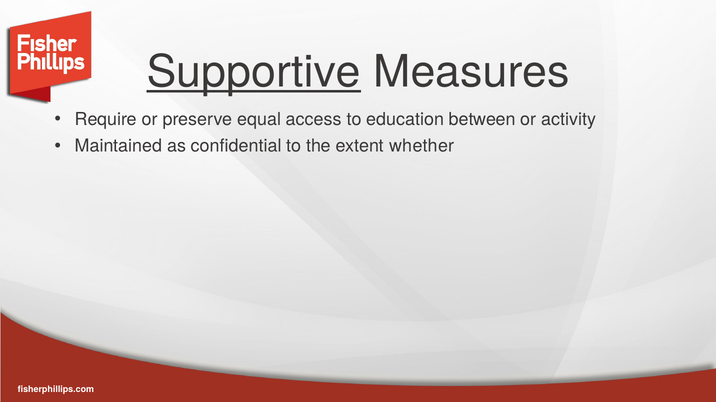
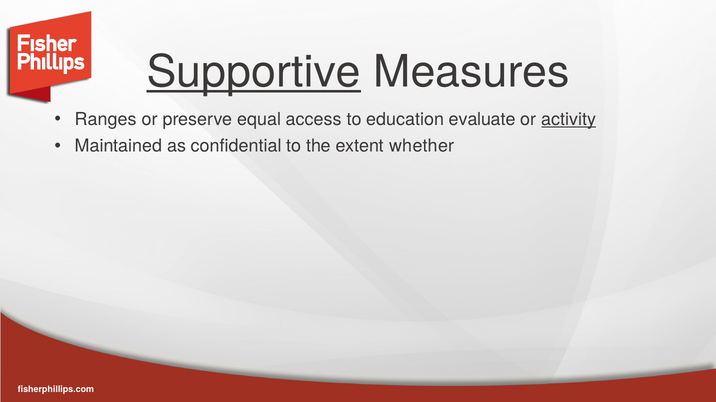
Require: Require -> Ranges (106, 119)
between: between -> evaluate (482, 119)
activity underline: none -> present (569, 119)
